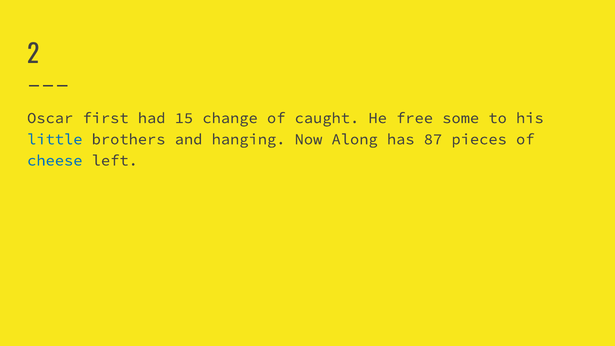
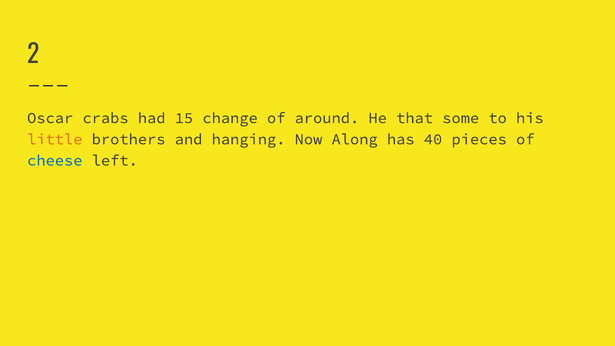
first: first -> crabs (106, 118)
caught: caught -> around (327, 118)
free: free -> that (415, 118)
little colour: blue -> orange (55, 139)
87: 87 -> 40 (433, 139)
